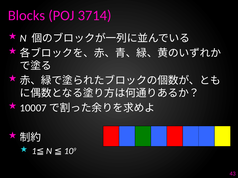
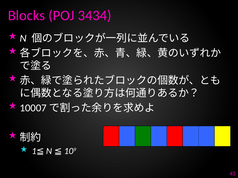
3714: 3714 -> 3434 (95, 15)
